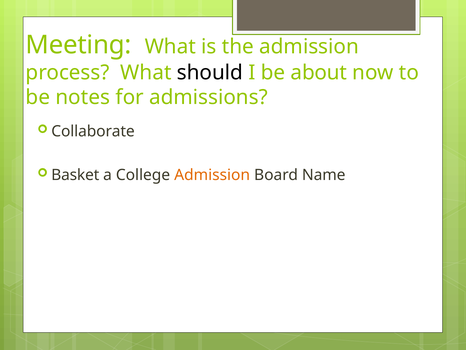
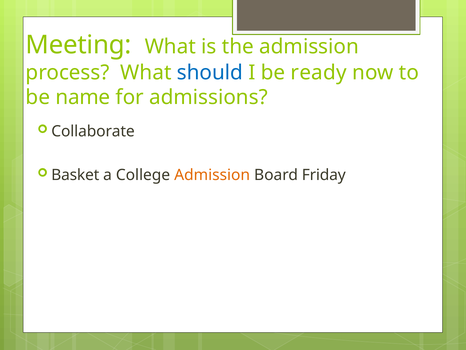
should colour: black -> blue (210, 72)
about: about -> ready (319, 72)
notes: notes -> name (83, 97)
Name: Name -> Friday (324, 175)
